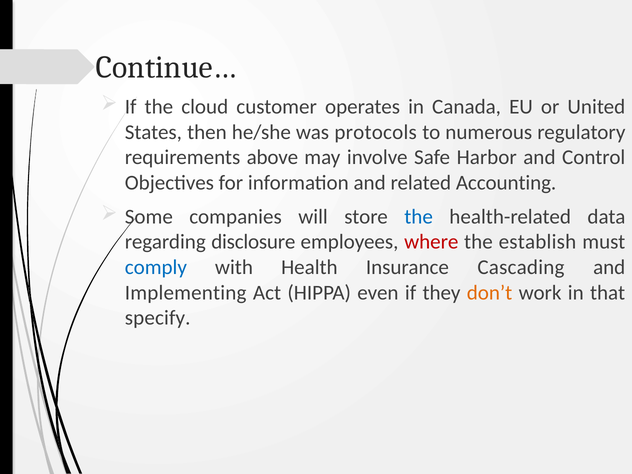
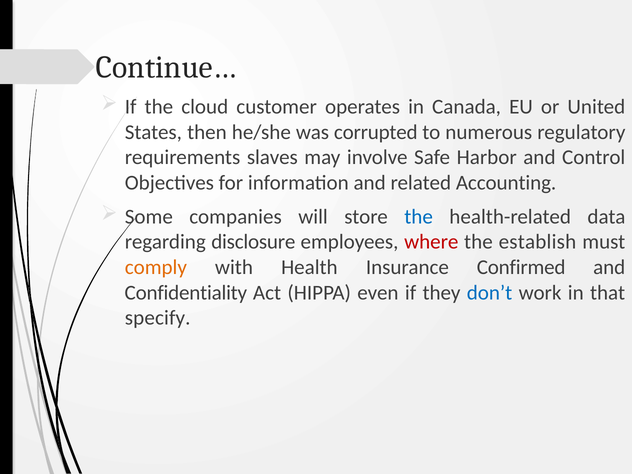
protocols: protocols -> corrupted (376, 132)
above: above -> slaves (272, 157)
comply colour: blue -> orange (156, 267)
Cascading: Cascading -> Confirmed (521, 267)
Implementing: Implementing -> Confidentiality (186, 293)
don’t colour: orange -> blue (490, 293)
